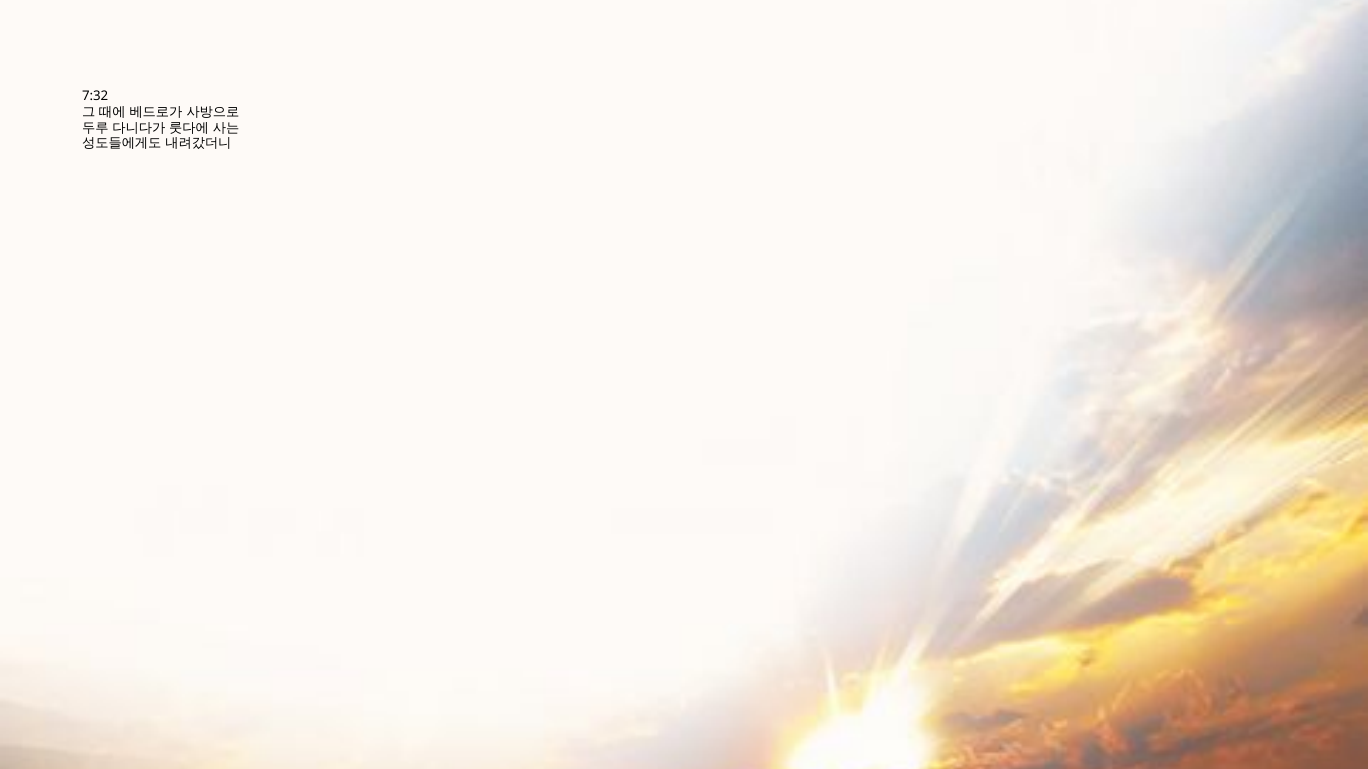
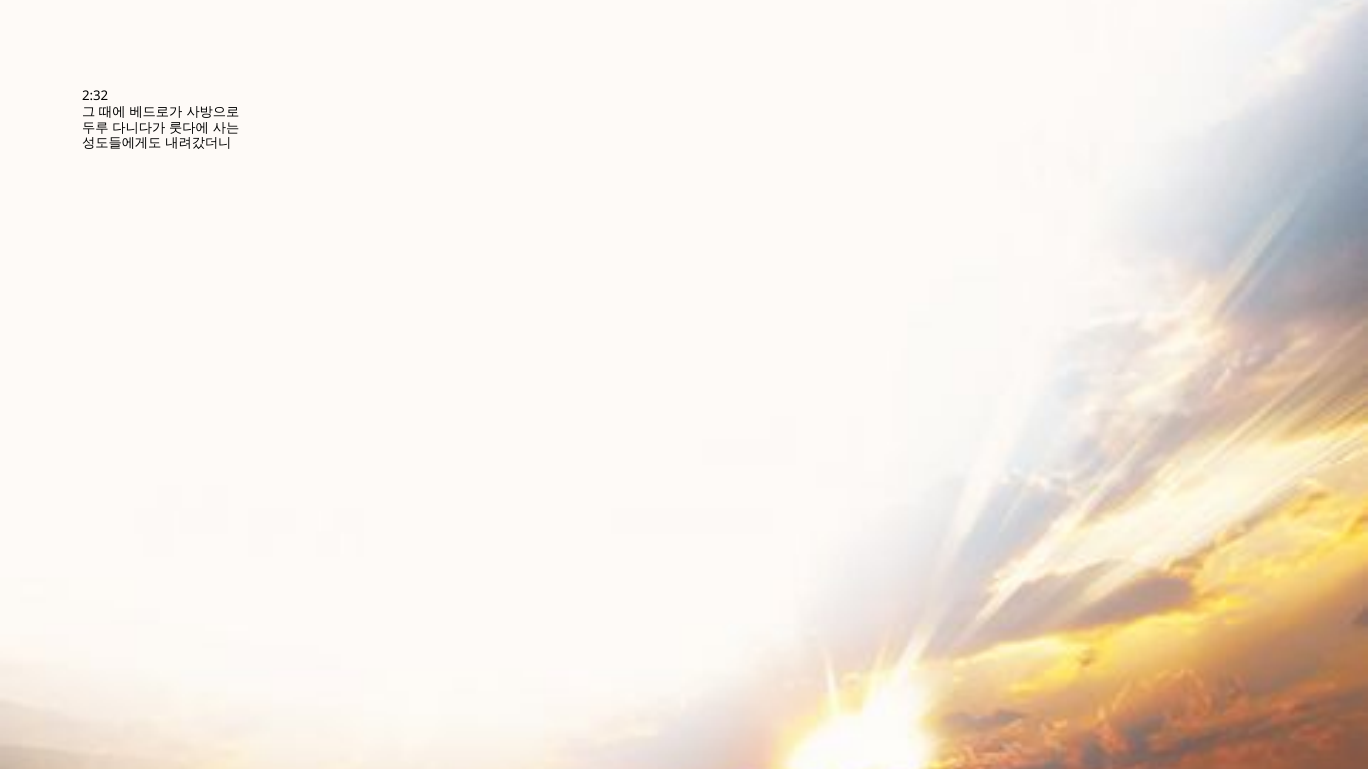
7:32: 7:32 -> 2:32 (95, 96)
